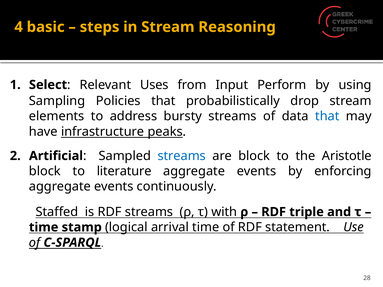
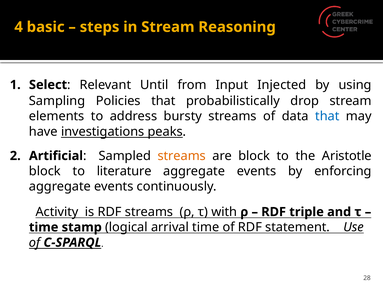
Uses: Uses -> Until (154, 85)
Perform: Perform -> Injected (282, 85)
infrastructure: infrastructure -> investigations (103, 132)
streams colour: blue -> orange (182, 156)
Staffed: Staffed -> Activity (57, 212)
